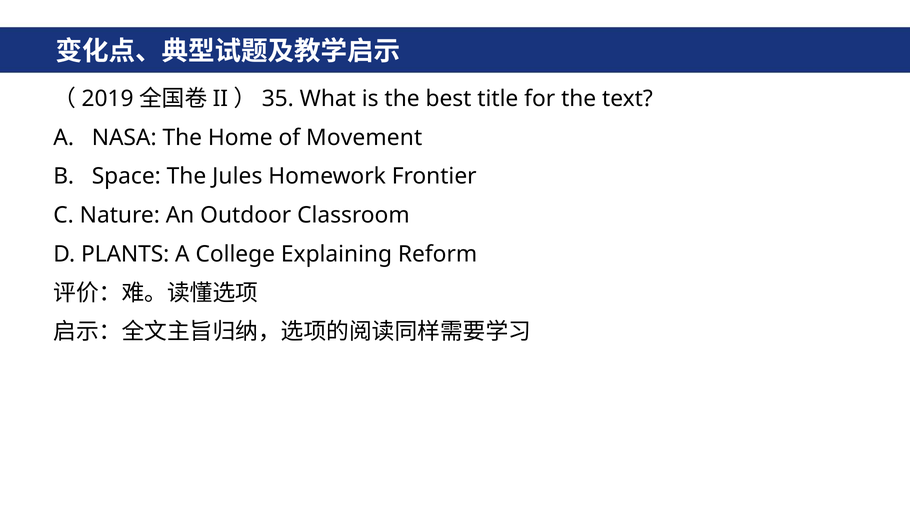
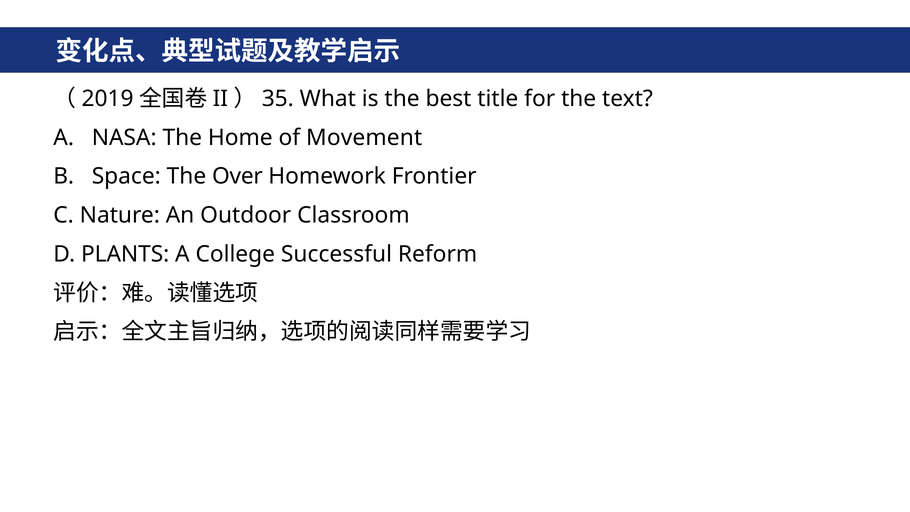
Jules: Jules -> Over (237, 176)
Explaining: Explaining -> Successful (336, 254)
